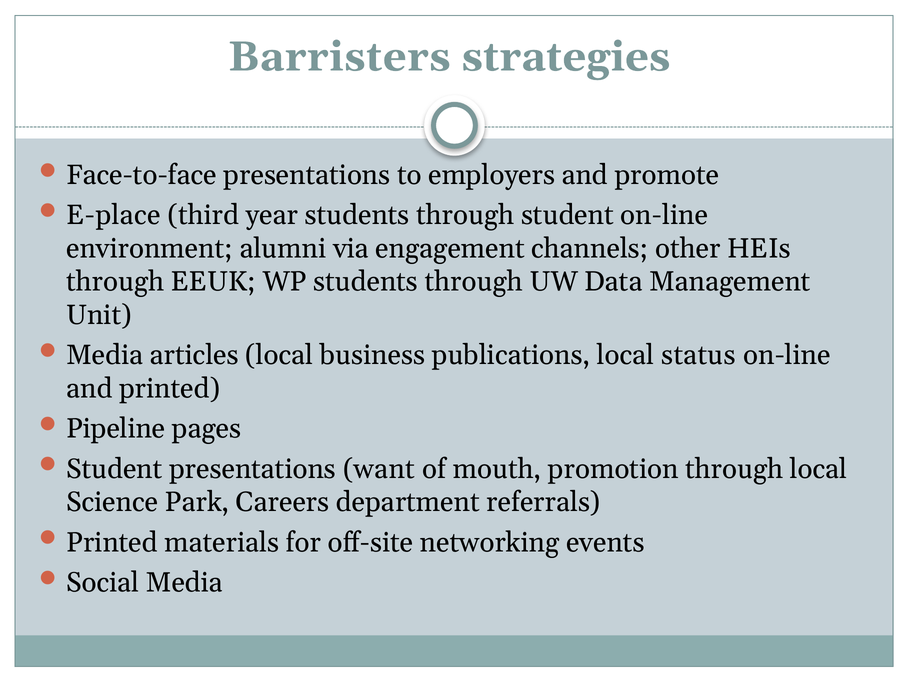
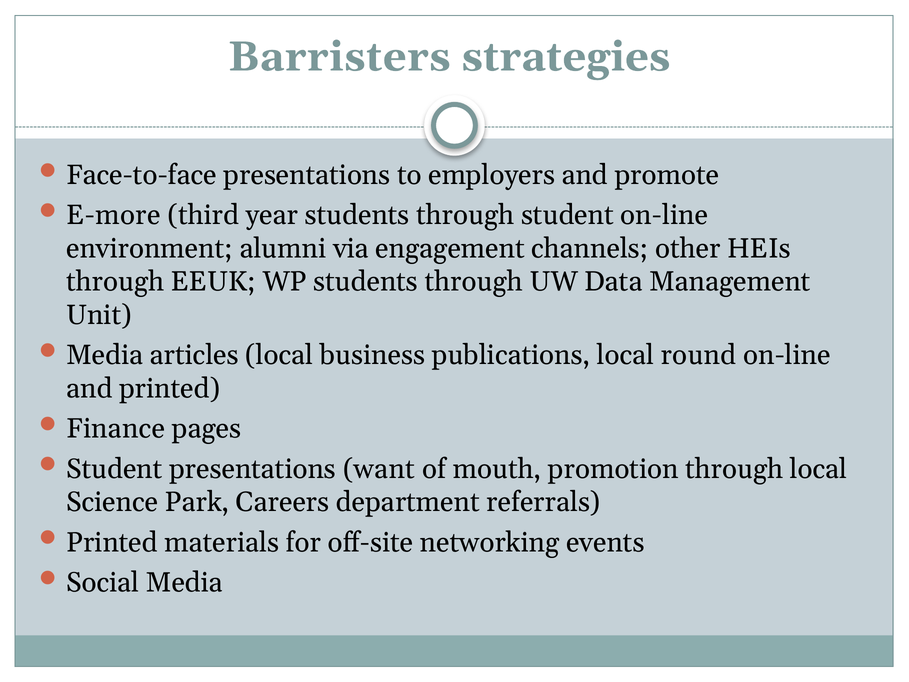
E-place: E-place -> E-more (113, 215)
status: status -> round (699, 355)
Pipeline: Pipeline -> Finance (116, 429)
